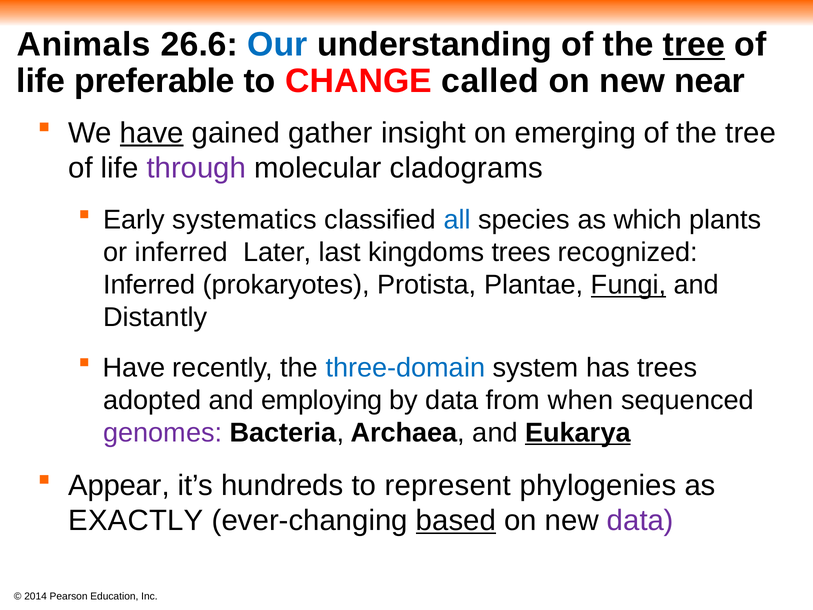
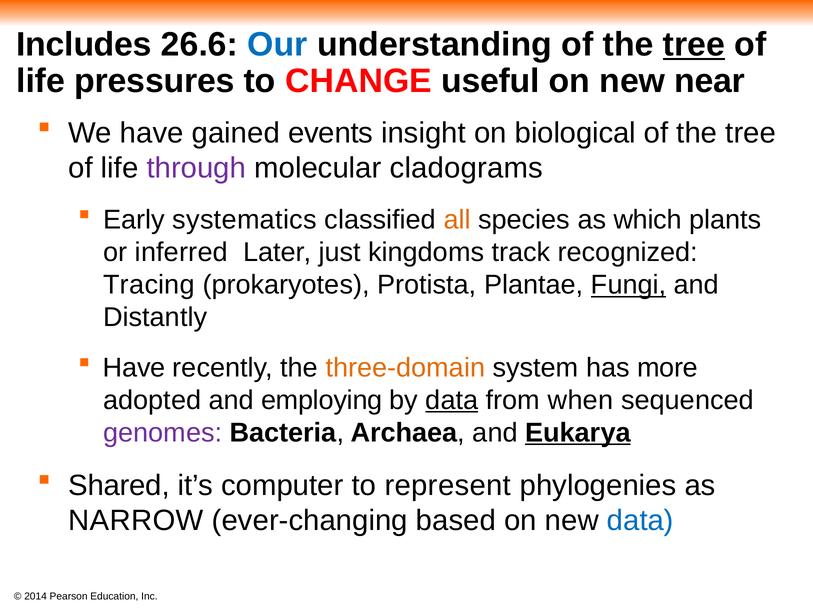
Animals: Animals -> Includes (84, 45)
preferable: preferable -> pressures (154, 81)
called: called -> useful (490, 81)
have underline: present -> none (152, 133)
gather: gather -> events (331, 133)
emerging: emerging -> biological (575, 133)
all colour: blue -> orange (457, 220)
last: last -> just (340, 252)
kingdoms trees: trees -> track (521, 252)
Inferred: Inferred -> Tracing (149, 285)
three-domain colour: blue -> orange (405, 367)
has trees: trees -> more (667, 367)
data underline: none -> present (452, 400)
Appear: Appear -> Shared (119, 485)
hundreds: hundreds -> computer (282, 485)
EXACTLY: EXACTLY -> NARROW (136, 520)
based underline: present -> none (456, 520)
data colour: purple -> blue (640, 520)
